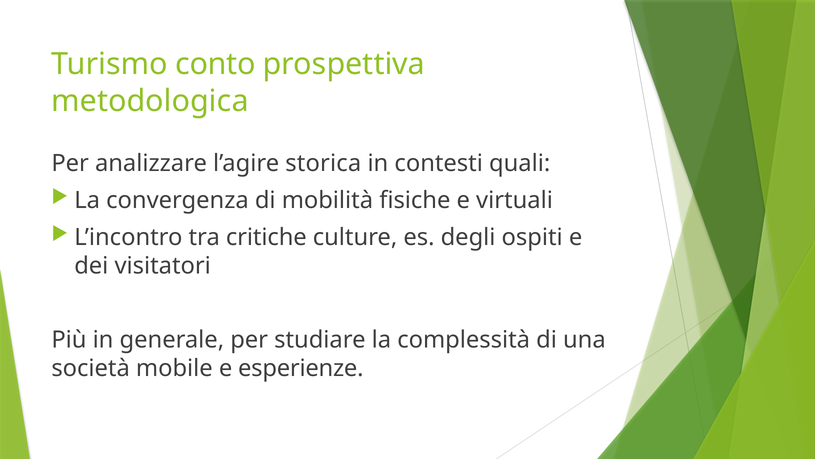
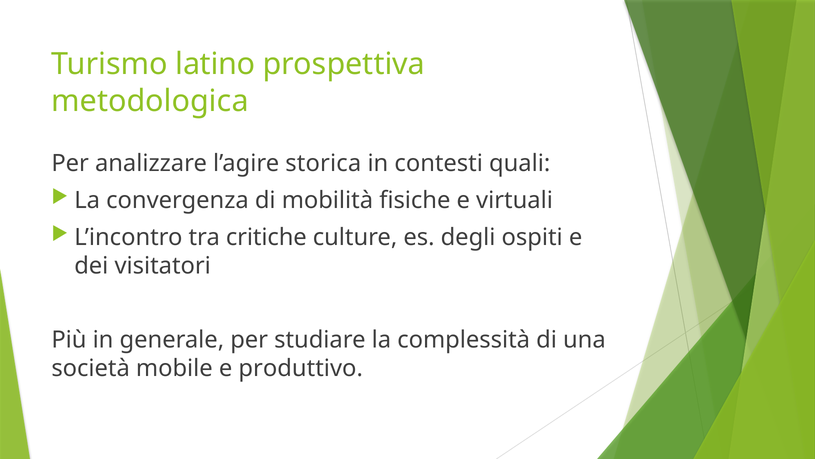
conto: conto -> latino (215, 64)
esperienze: esperienze -> produttivo (301, 368)
